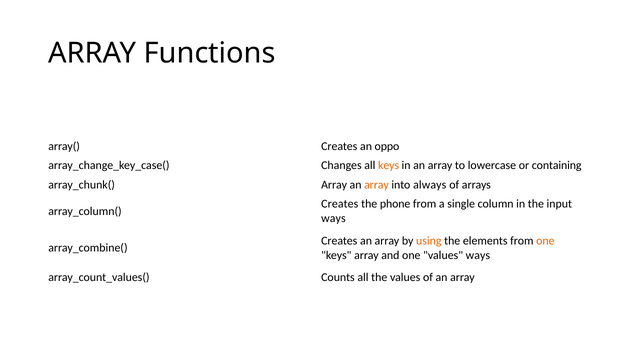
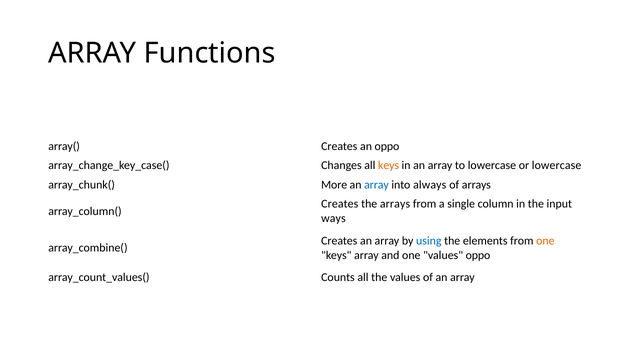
or containing: containing -> lowercase (557, 166)
Array: Array -> More (334, 185)
array colour: orange -> blue (376, 185)
the phone: phone -> arrays (395, 204)
using colour: orange -> blue (429, 241)
values ways: ways -> oppo (478, 255)
